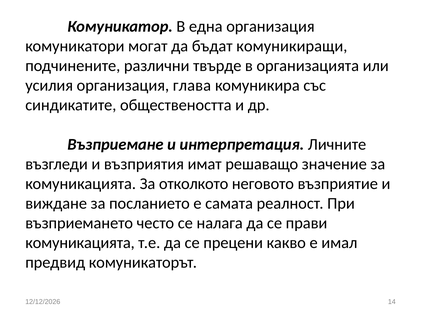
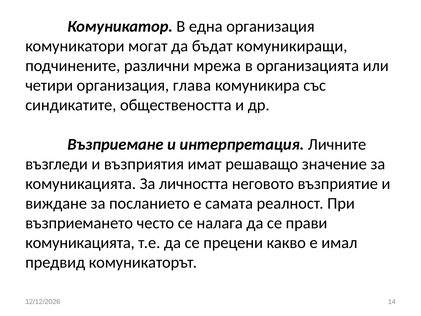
твърде: твърде -> мрежа (217, 66)
усилия: усилия -> четири (49, 85)
отколкото: отколкото -> личността (194, 184)
